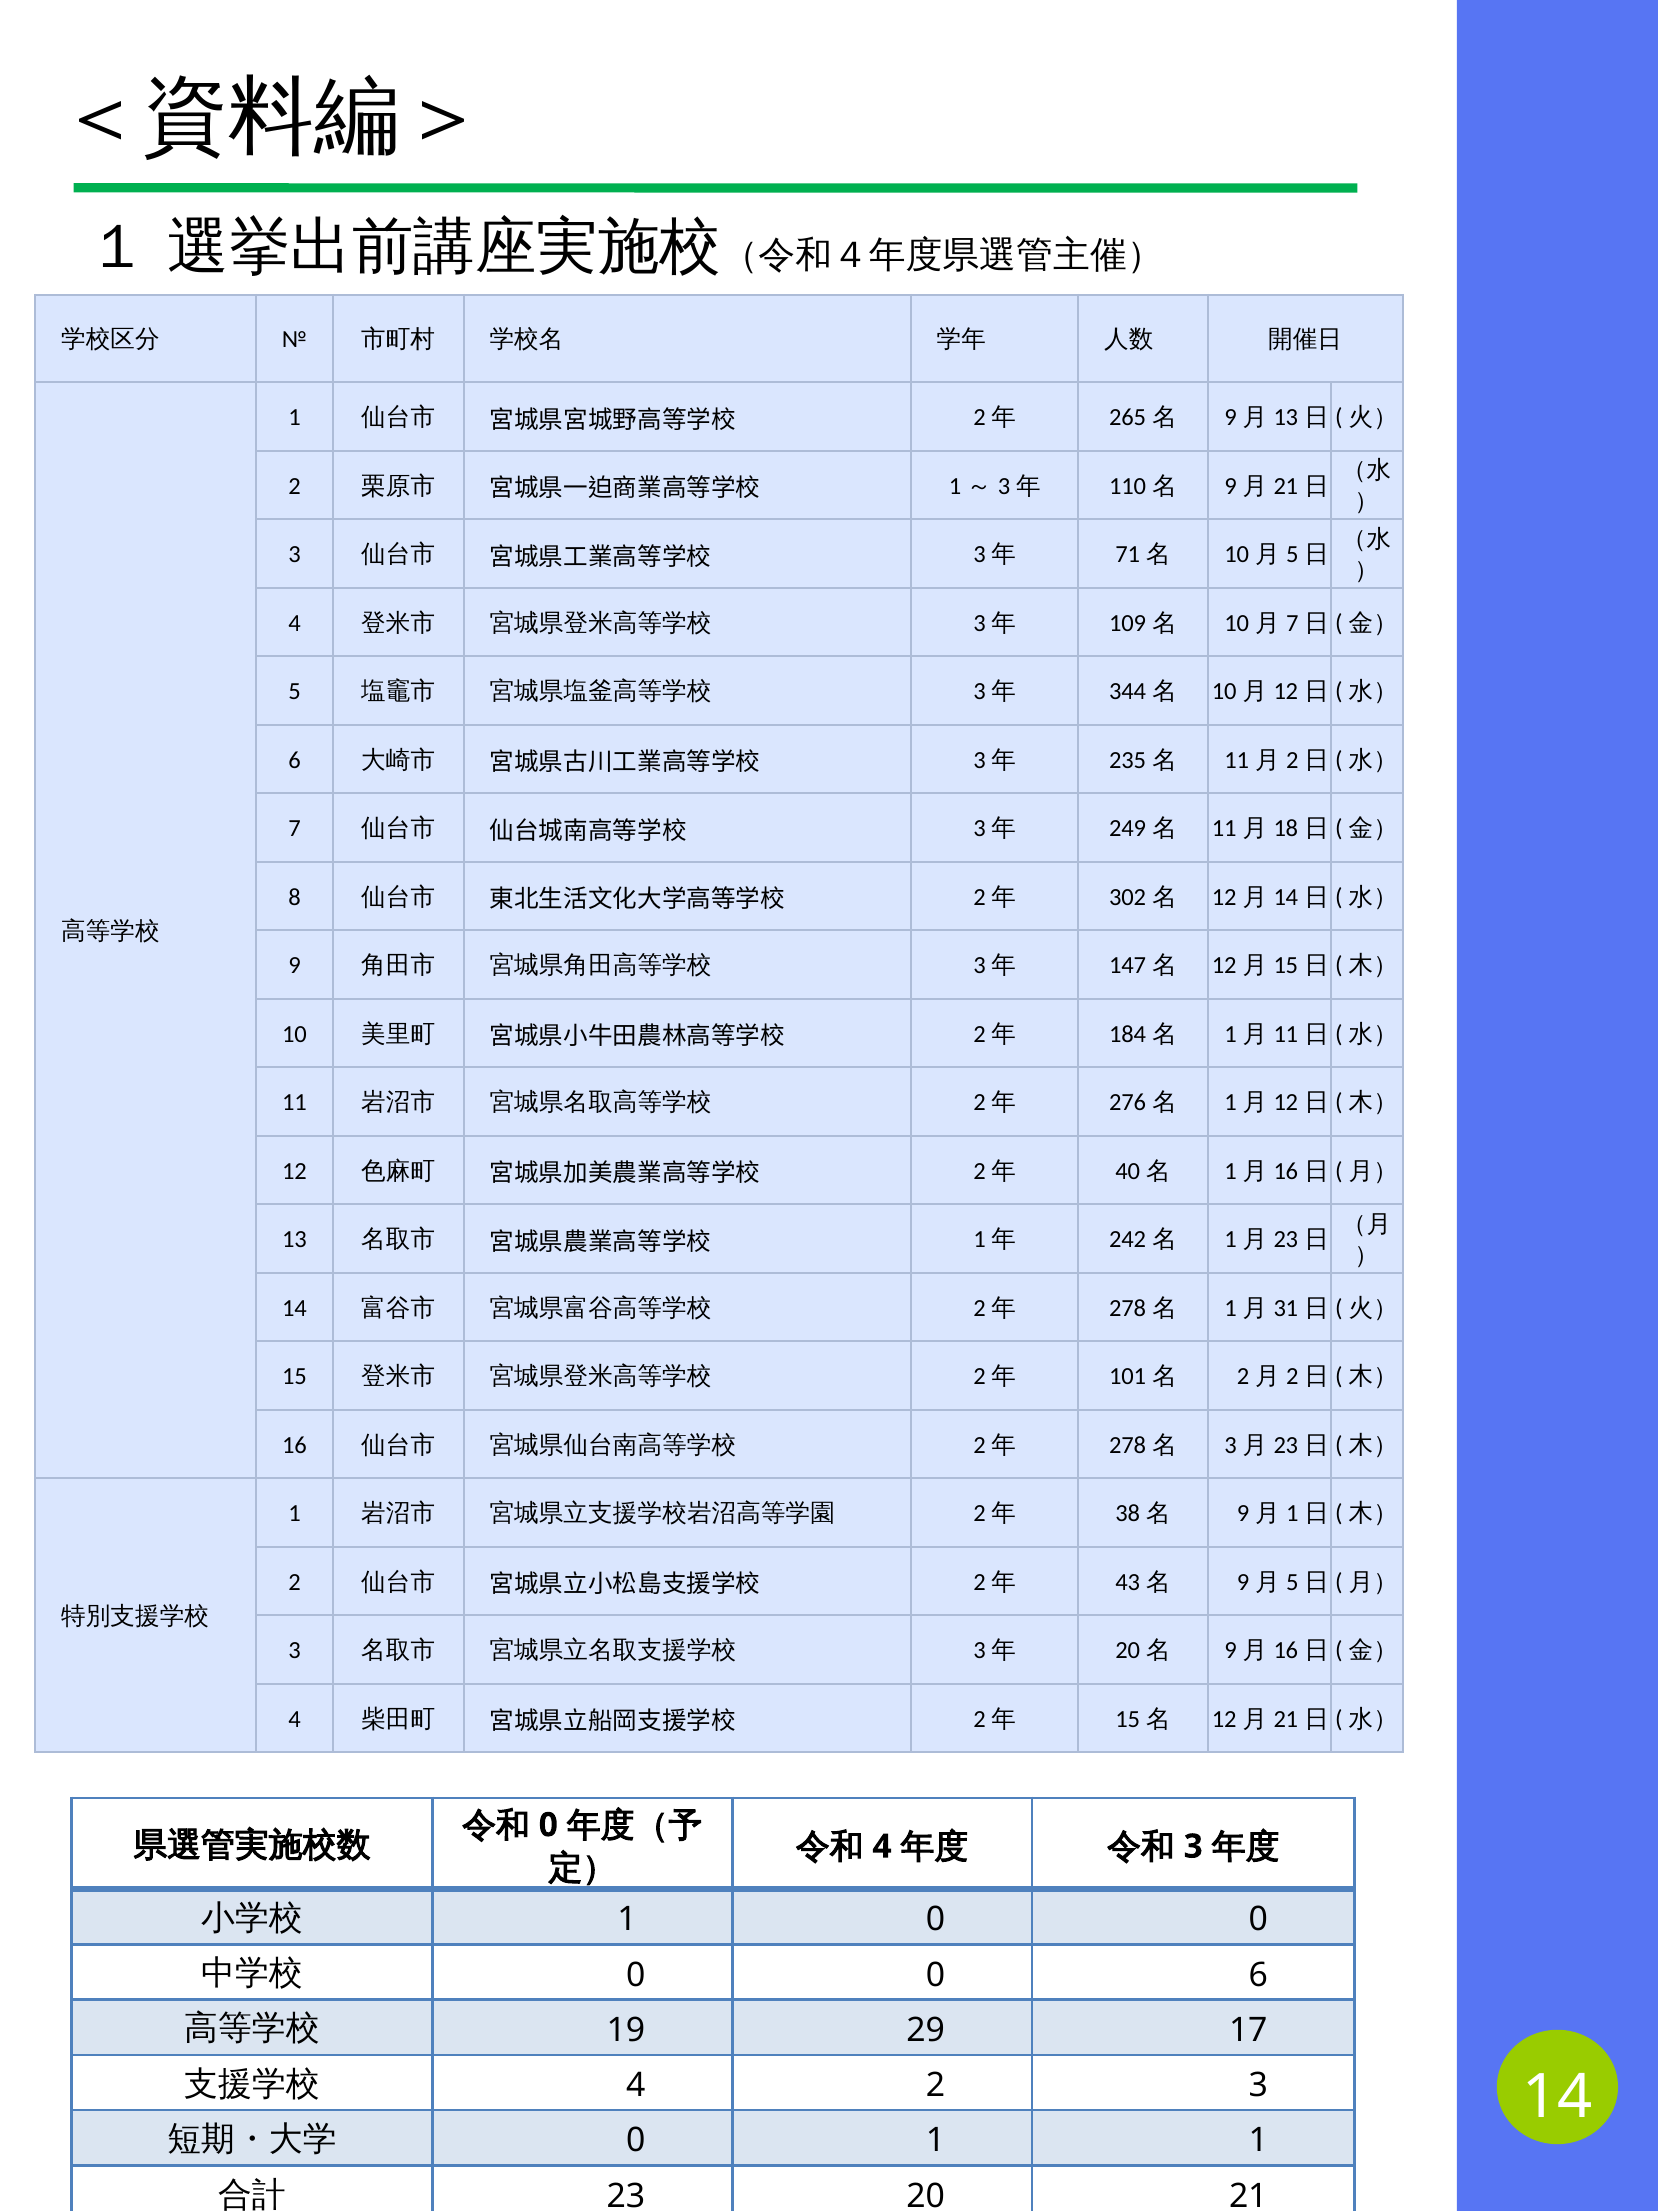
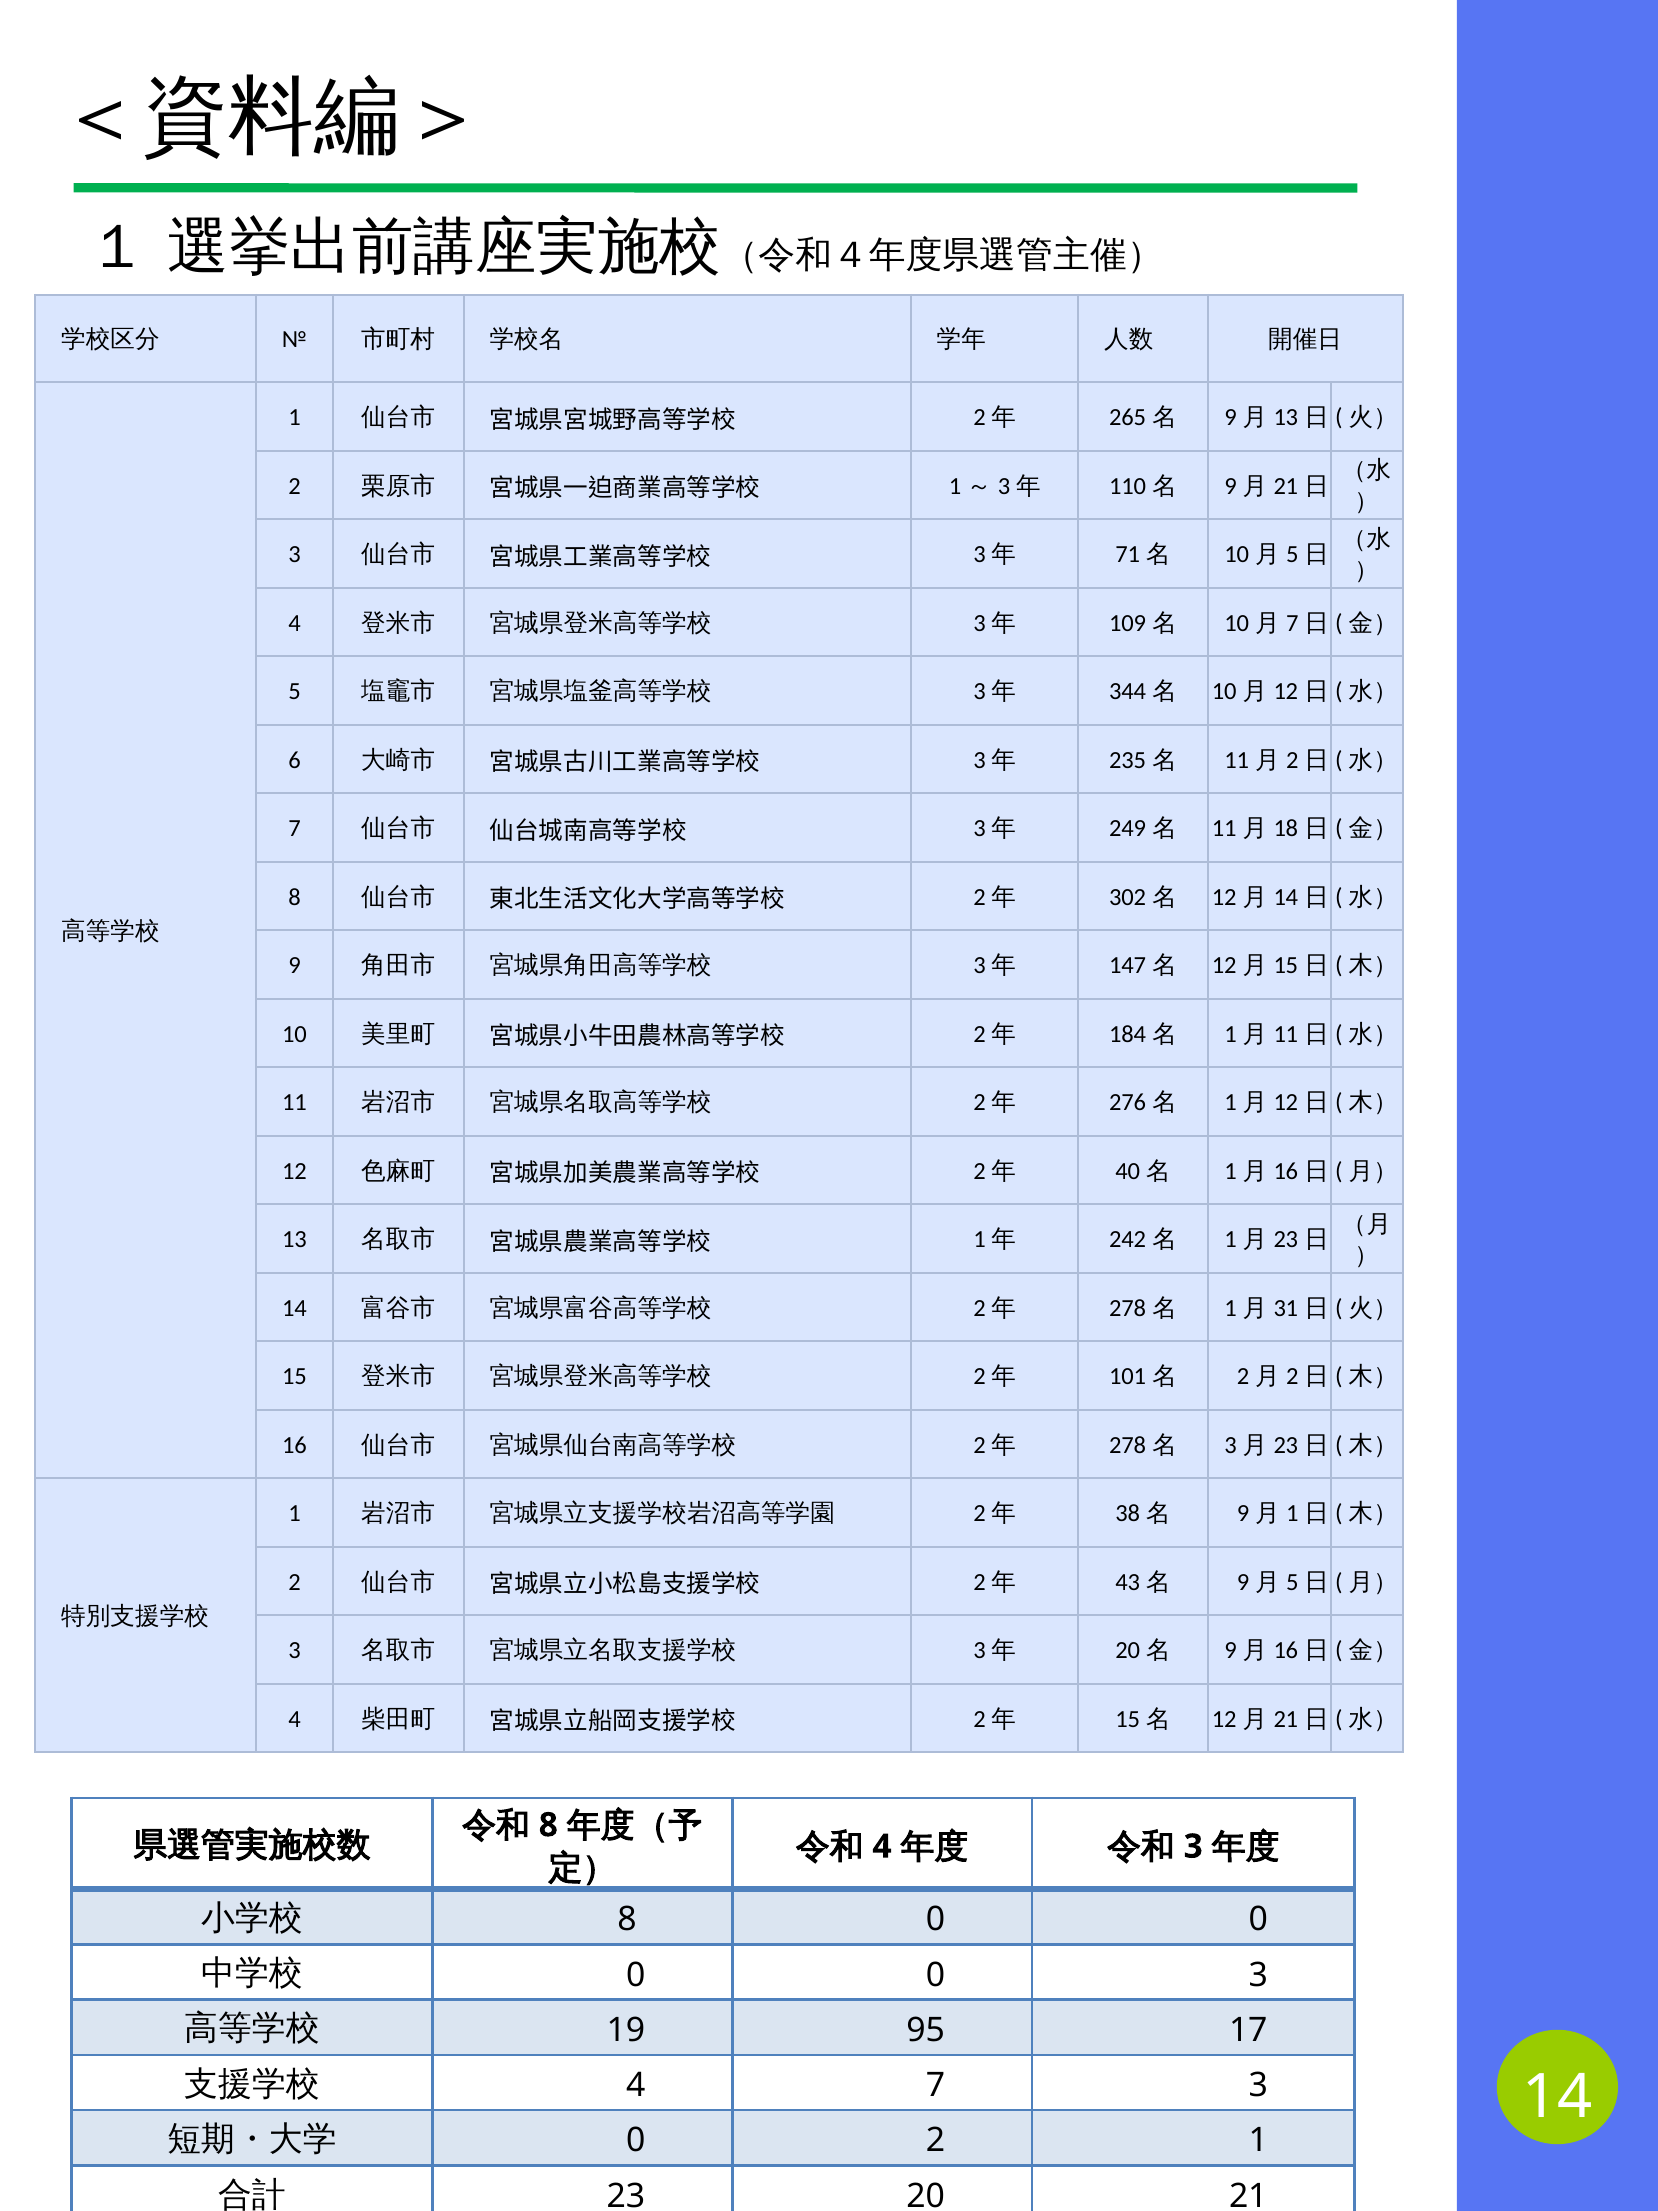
0: 0 -> 8 (548, 1825)
1: 1 -> 8 (627, 1919)
0 6: 6 -> 3 (1258, 1975)
29: 29 -> 95 (926, 2030)
4 2: 2 -> 7 (936, 2085)
0 1: 1 -> 2 (936, 2141)
